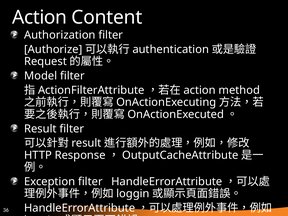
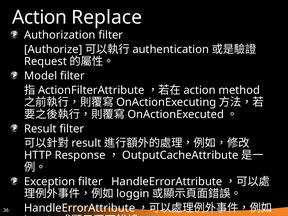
Content: Content -> Replace (107, 17)
